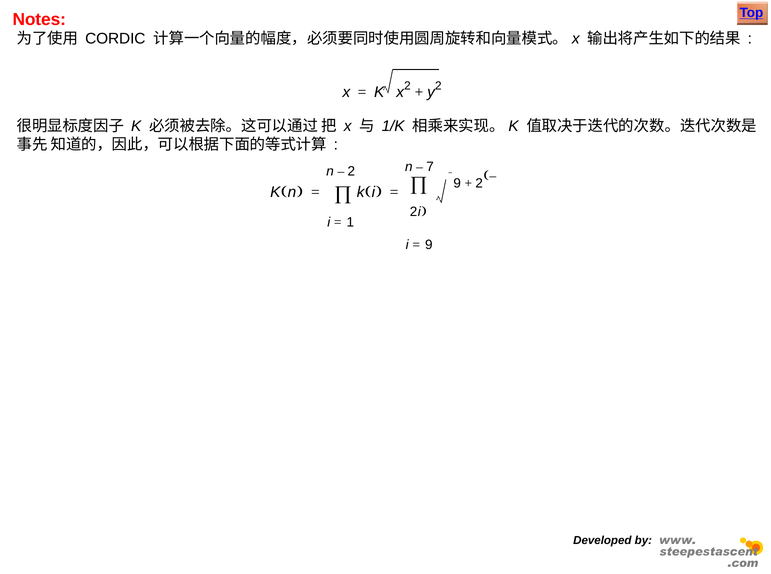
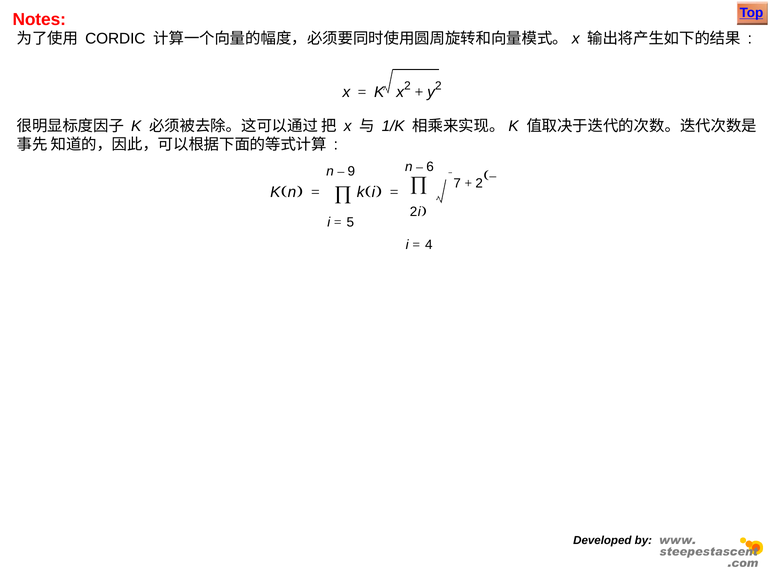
7: 7 -> 6 (430, 167)
2: 2 -> 9 (351, 171)
9: 9 -> 7 (457, 183)
1: 1 -> 5 (350, 222)
9: 9 -> 4 (429, 245)
